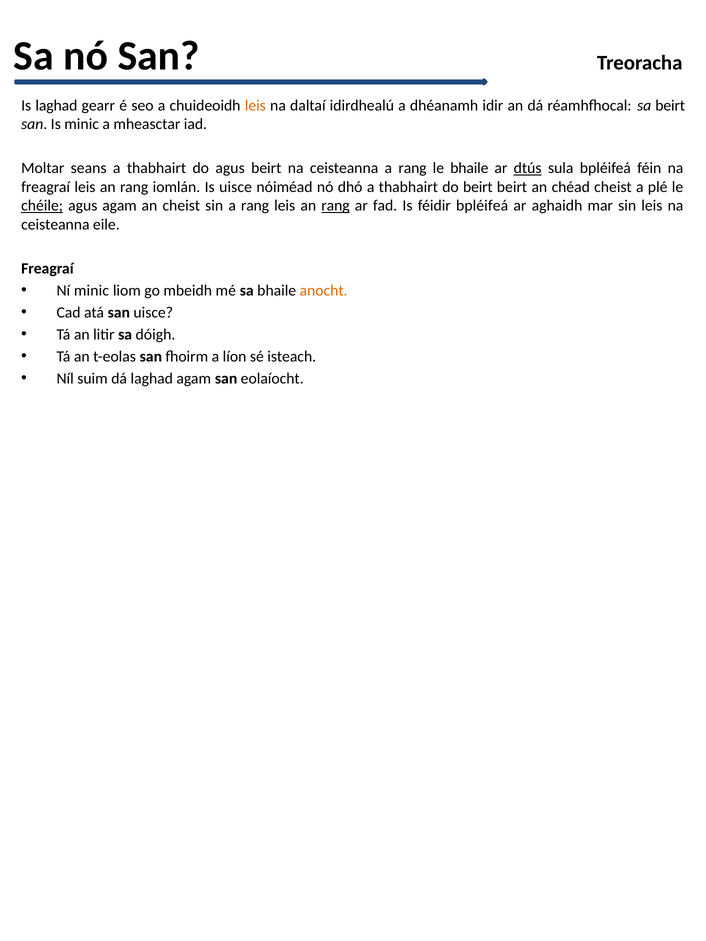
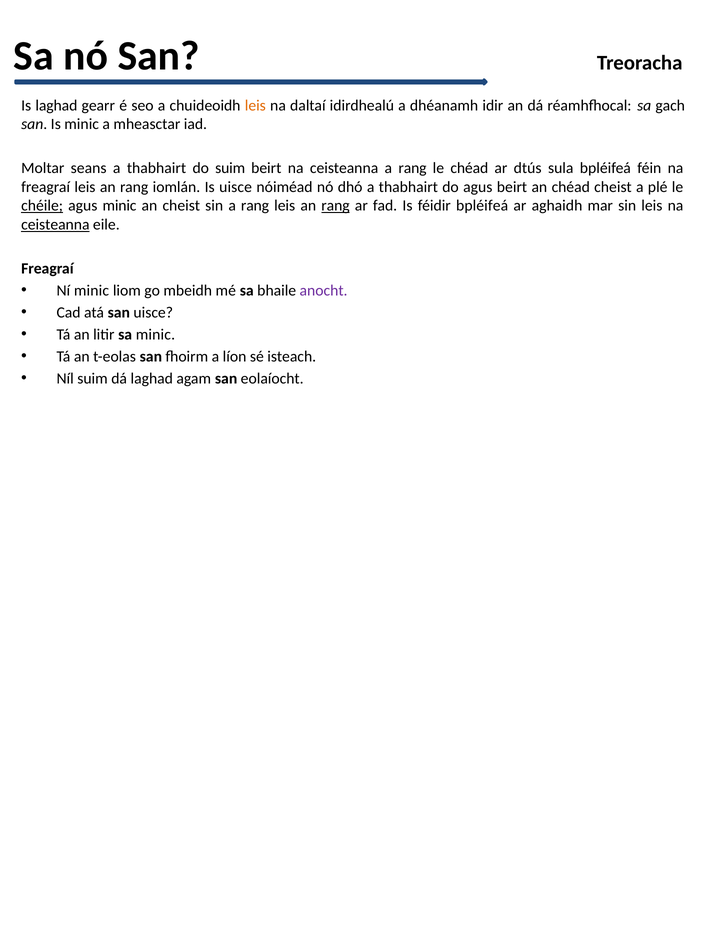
sa beirt: beirt -> gach (670, 105)
do agus: agus -> suim (230, 168)
le bhaile: bhaile -> chéad (469, 168)
dtús underline: present -> none (528, 168)
do beirt: beirt -> agus (478, 187)
agus agam: agam -> minic (120, 206)
ceisteanna underline: none -> present (55, 225)
anocht colour: orange -> purple (324, 291)
sa dóigh: dóigh -> minic (155, 335)
